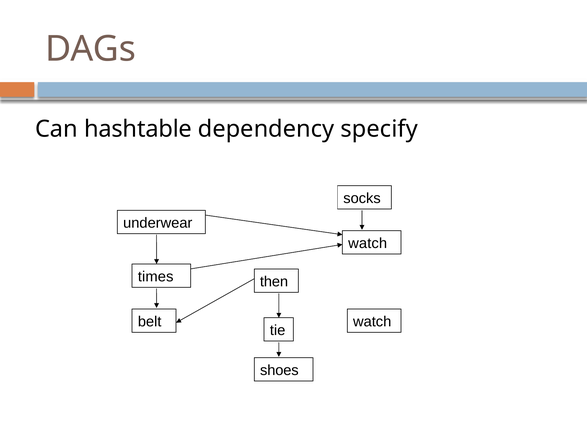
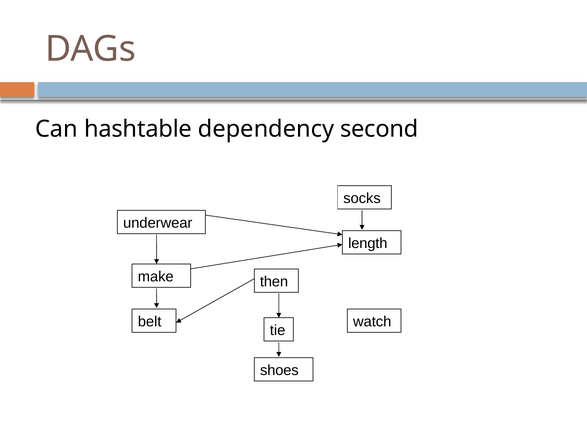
specify: specify -> second (379, 129)
watch: watch -> length (368, 244)
times: times -> make (156, 277)
